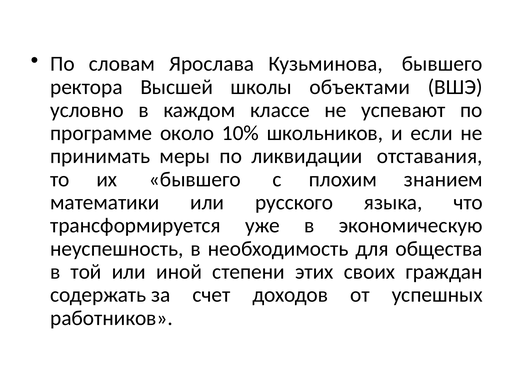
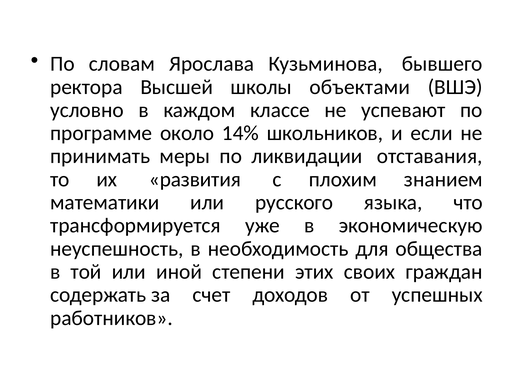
10%: 10% -> 14% (240, 133)
их бывшего: бывшего -> развития (195, 180)
